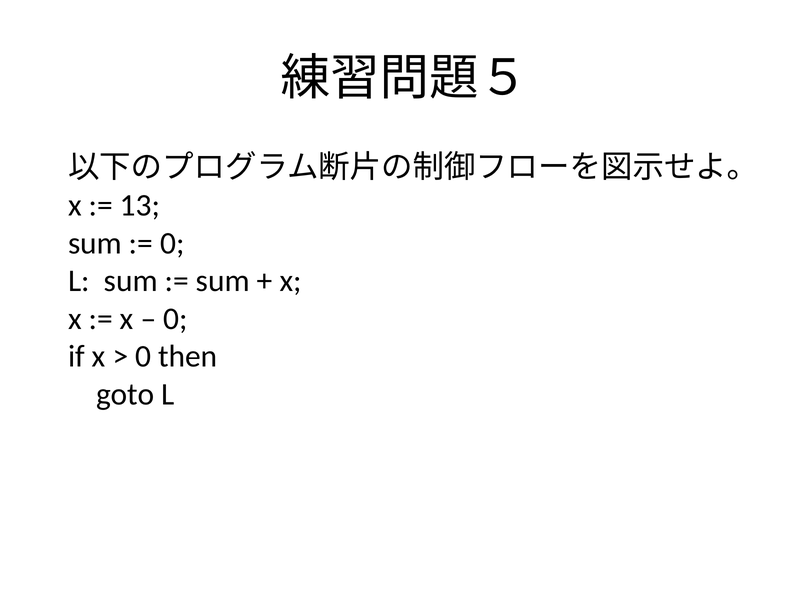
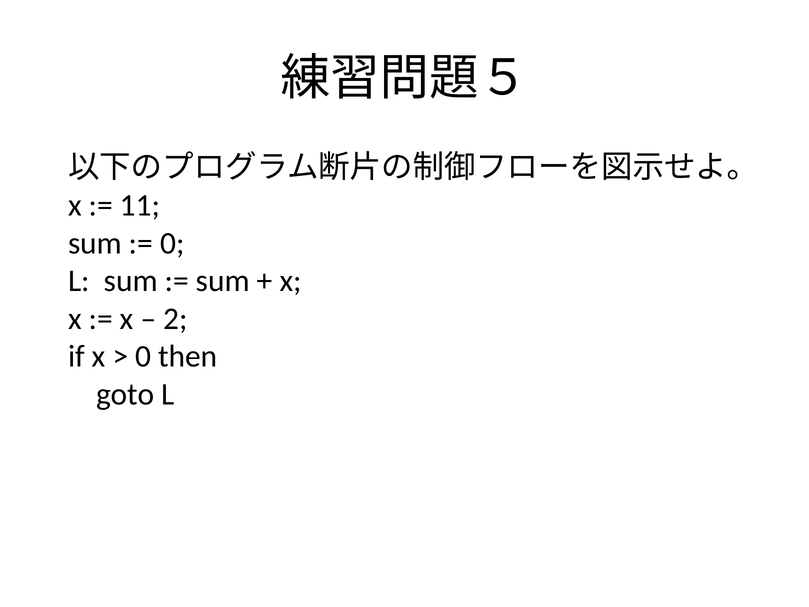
13: 13 -> 11 (140, 205)
0: 0 -> 2 (175, 319)
